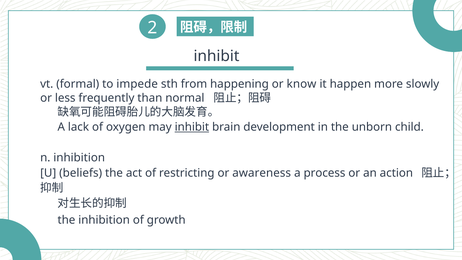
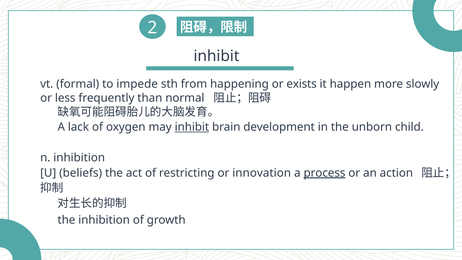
know: know -> exists (302, 84)
awareness: awareness -> innovation (262, 173)
process underline: none -> present (324, 173)
